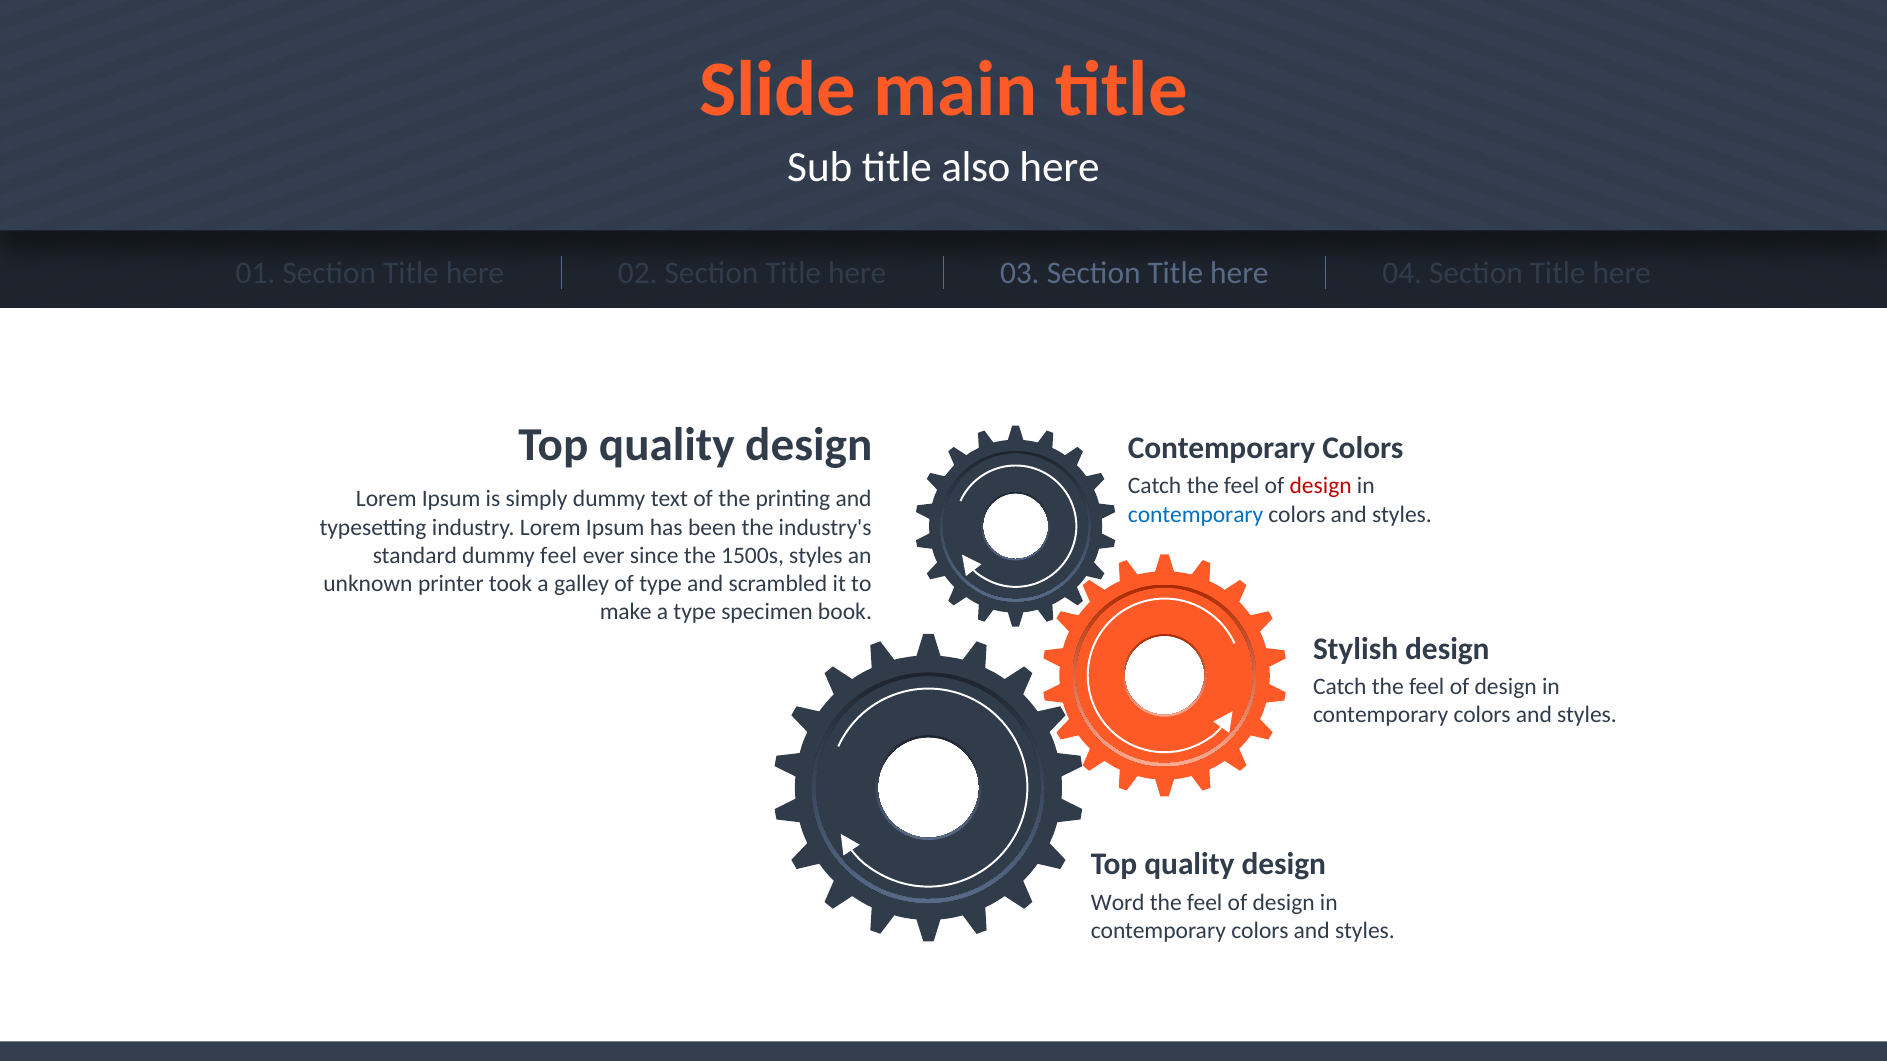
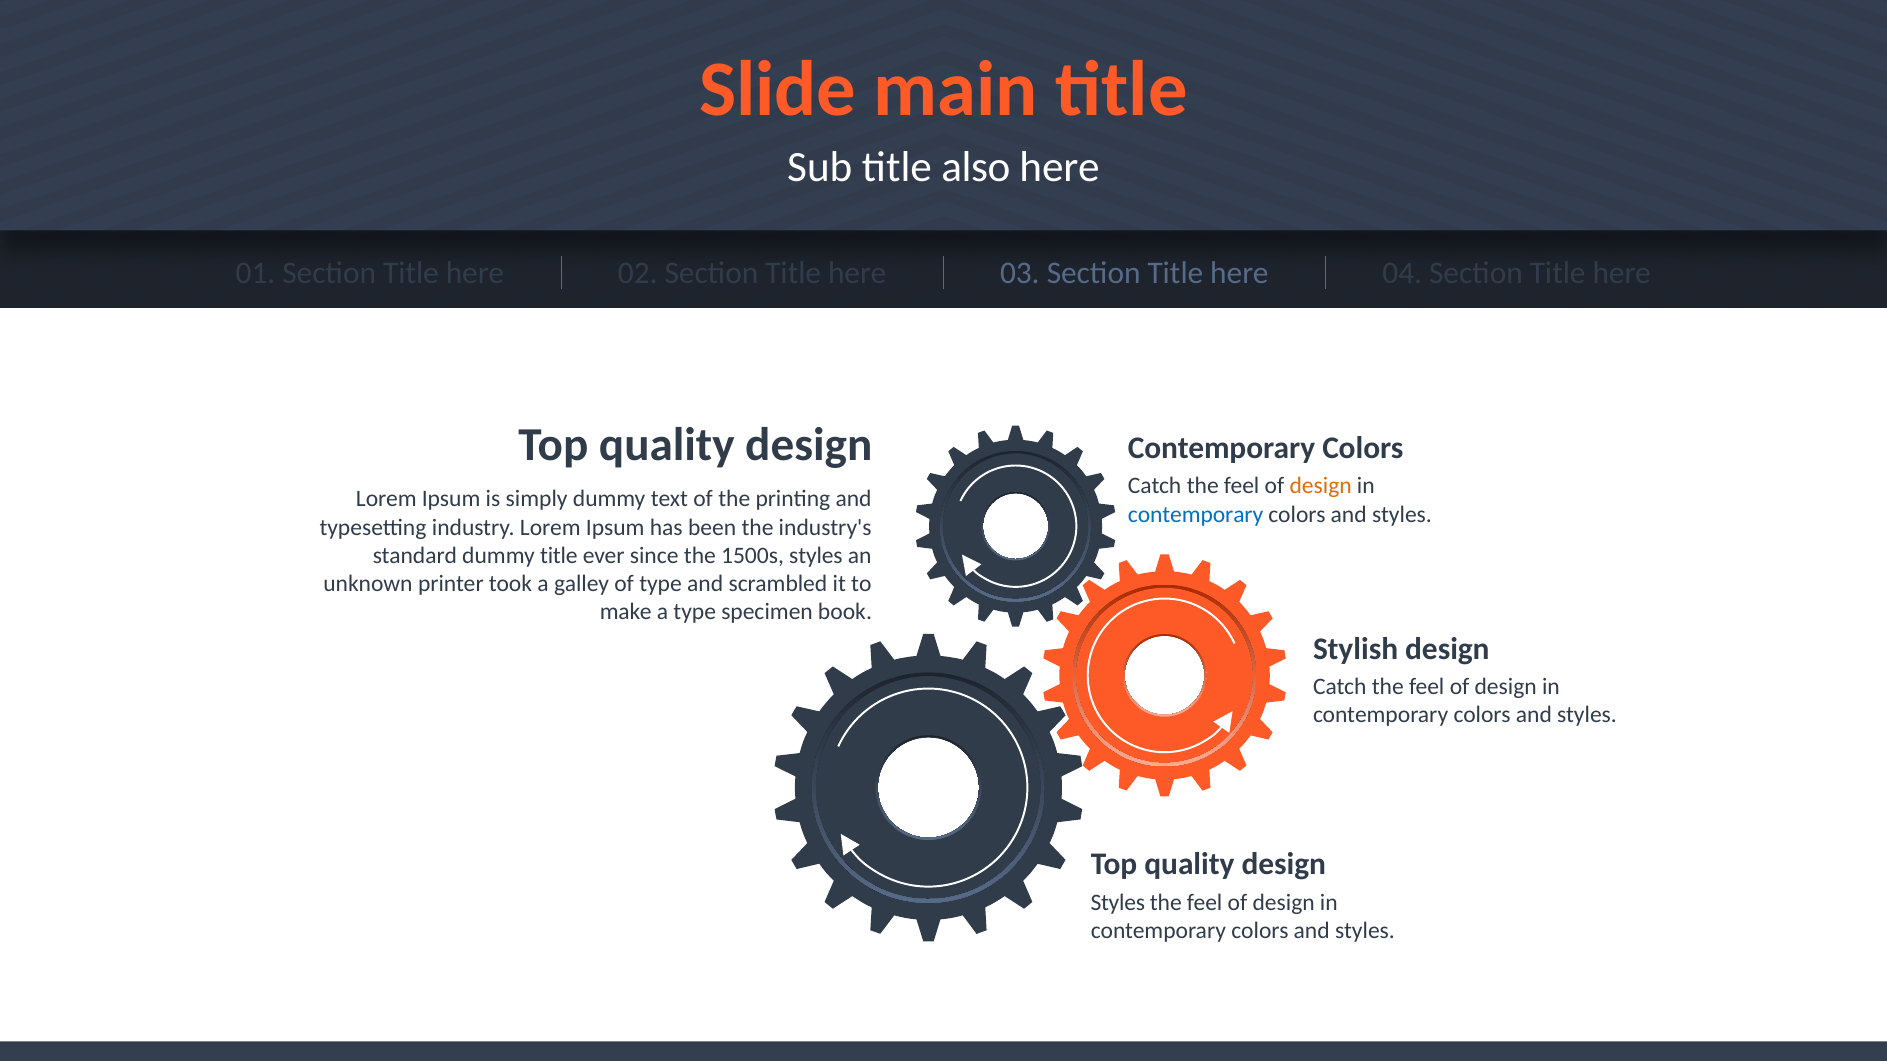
design colour: red -> orange (1321, 486)
dummy feel: feel -> title (559, 556)
Word: Word -> Styles (1118, 903)
